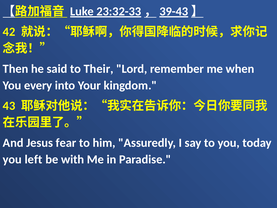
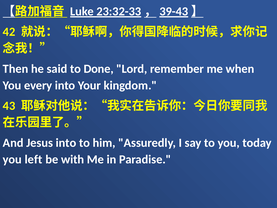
Their: Their -> Done (99, 69)
Jesus fear: fear -> into (66, 143)
